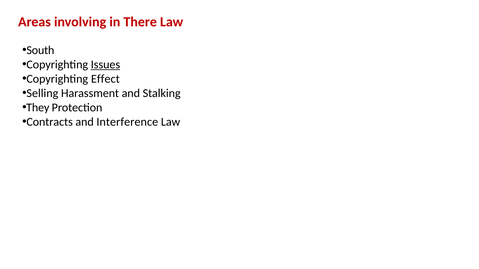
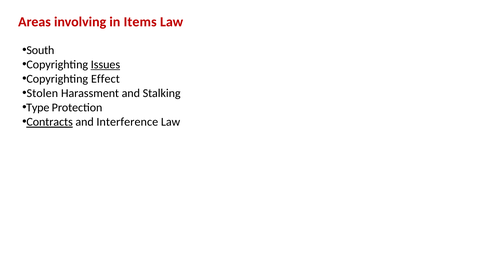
There: There -> Items (140, 22)
Selling: Selling -> Stolen (42, 93)
They: They -> Type (38, 108)
Contracts underline: none -> present (50, 122)
